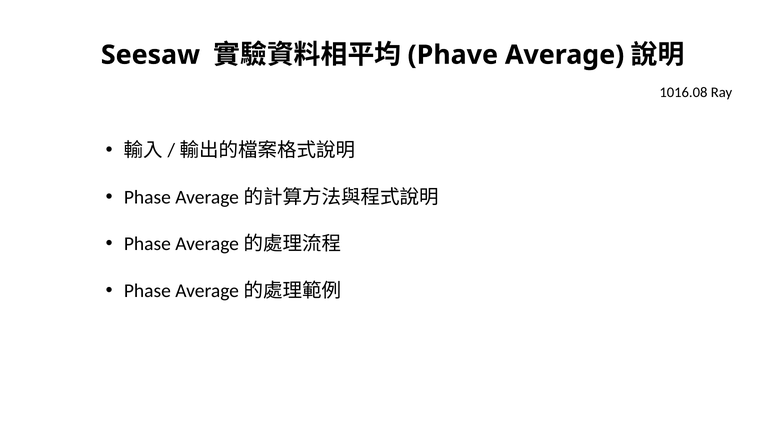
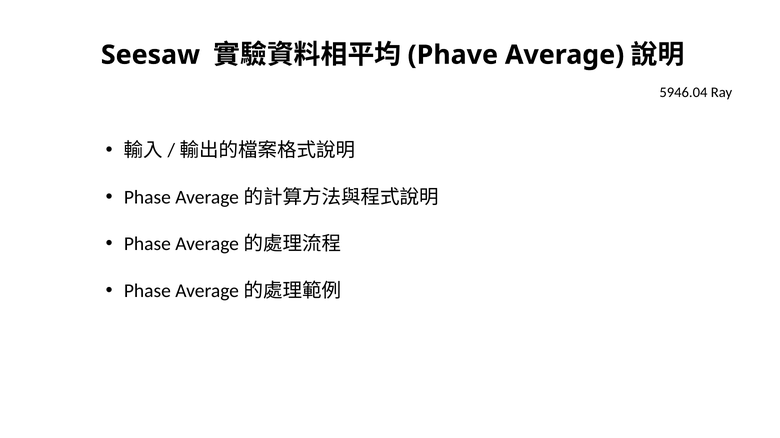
1016.08: 1016.08 -> 5946.04 (683, 92)
